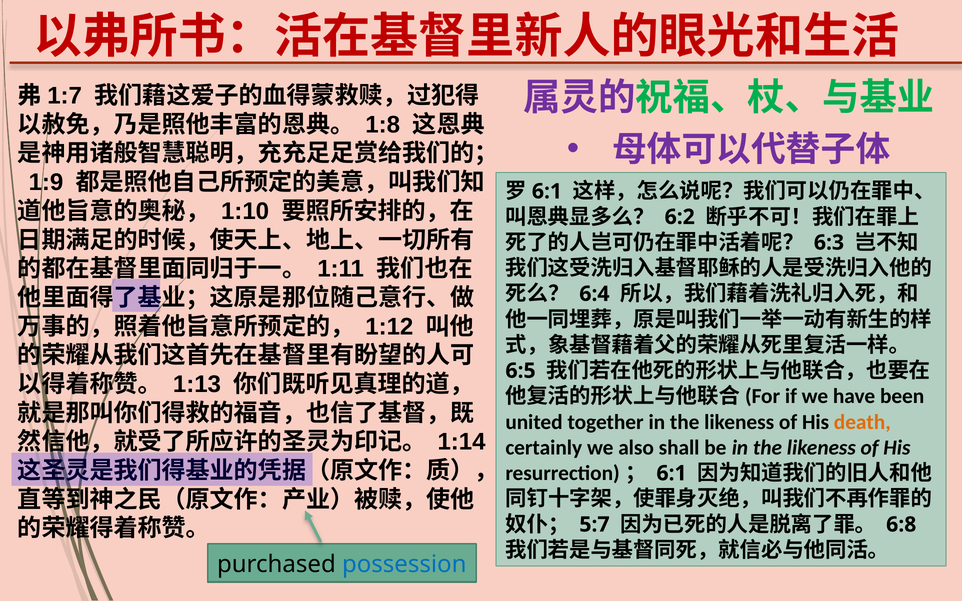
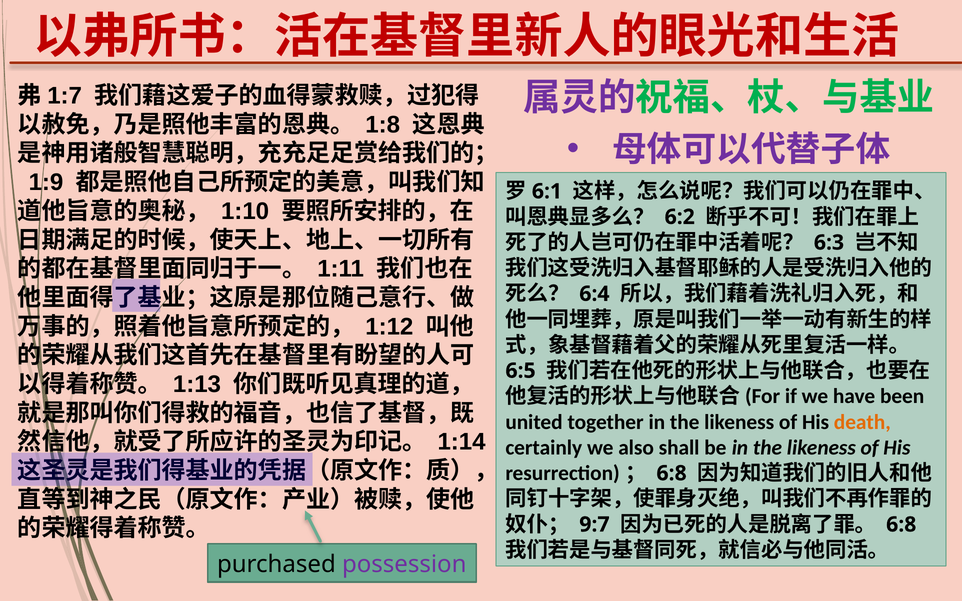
6:1: 6:1 -> 6:8 (672, 473)
5:7: 5:7 -> 9:7 (594, 525)
possession colour: blue -> purple (404, 565)
